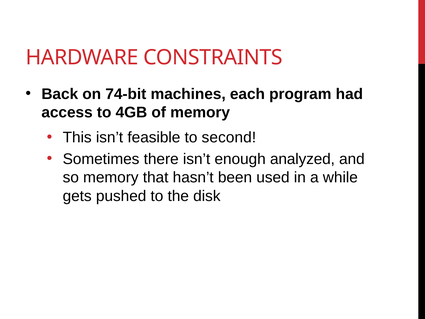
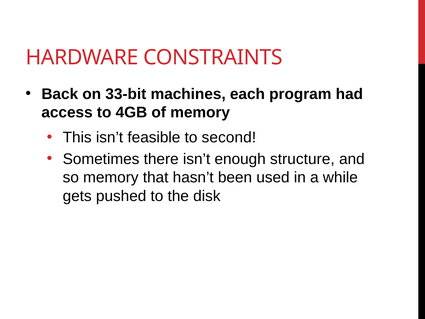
74-bit: 74-bit -> 33-bit (126, 94)
analyzed: analyzed -> structure (302, 159)
